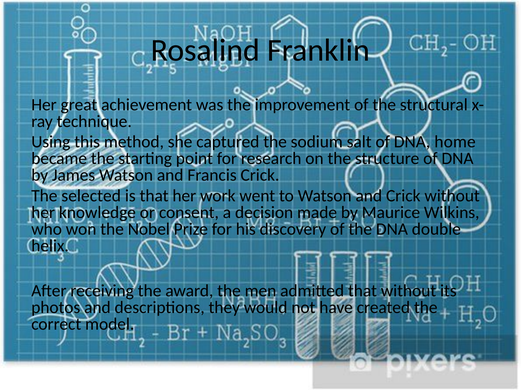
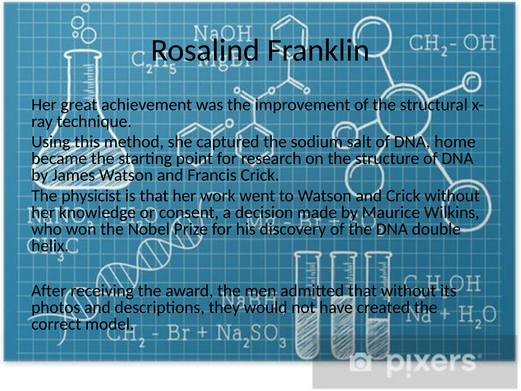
selected: selected -> physicist (91, 195)
